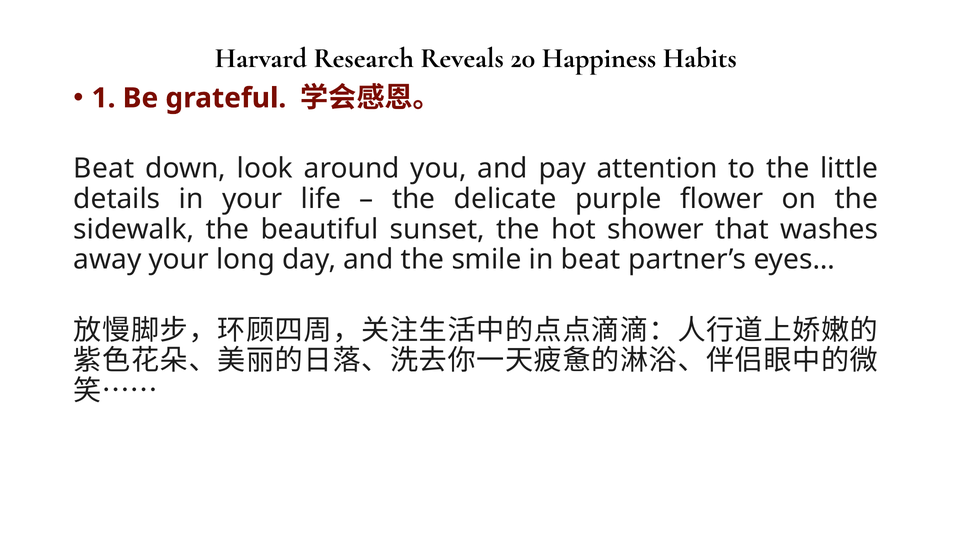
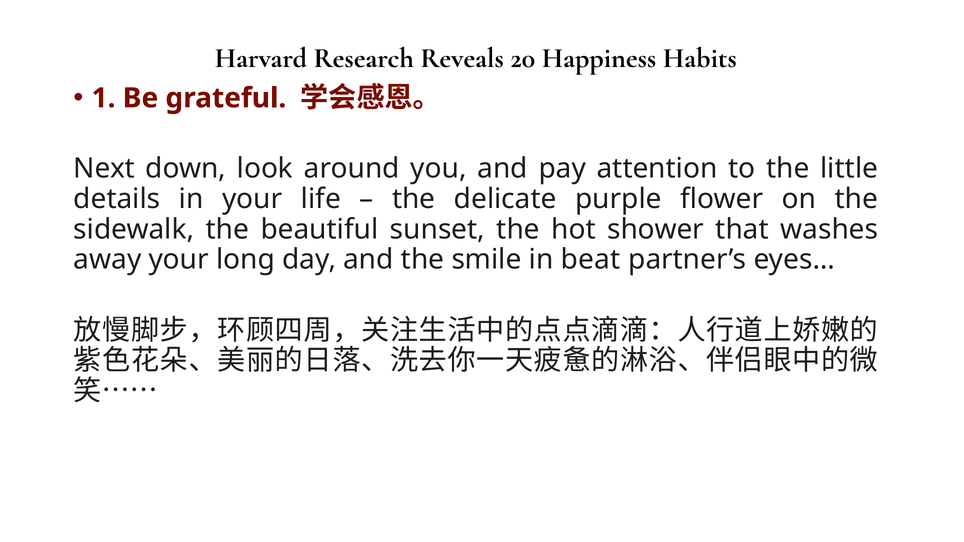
Beat: Beat -> Next (104, 169)
